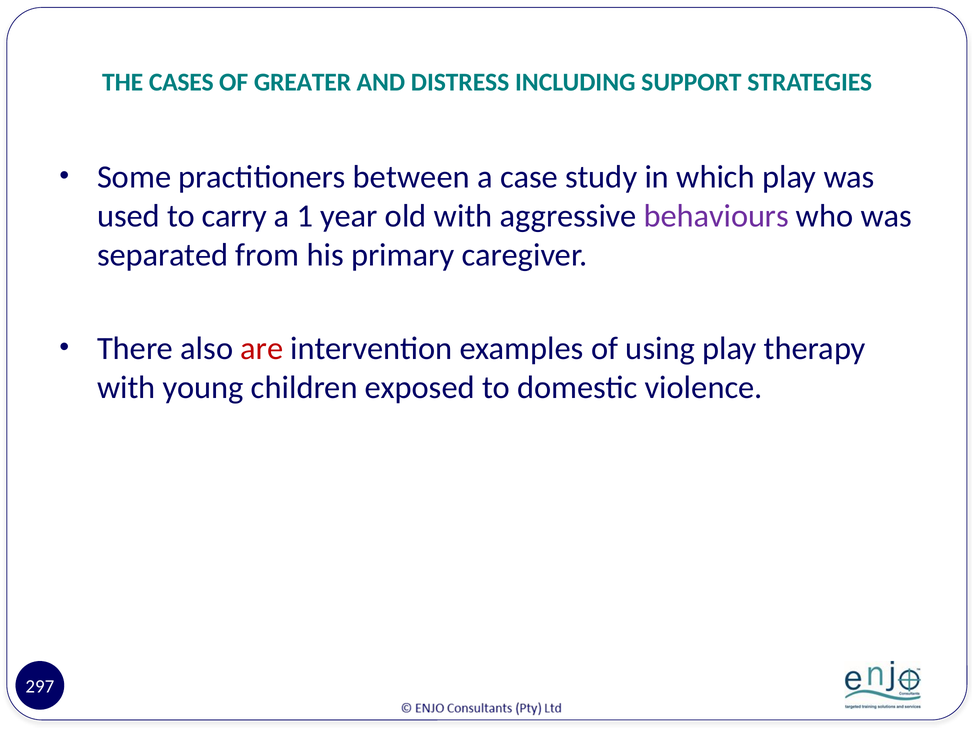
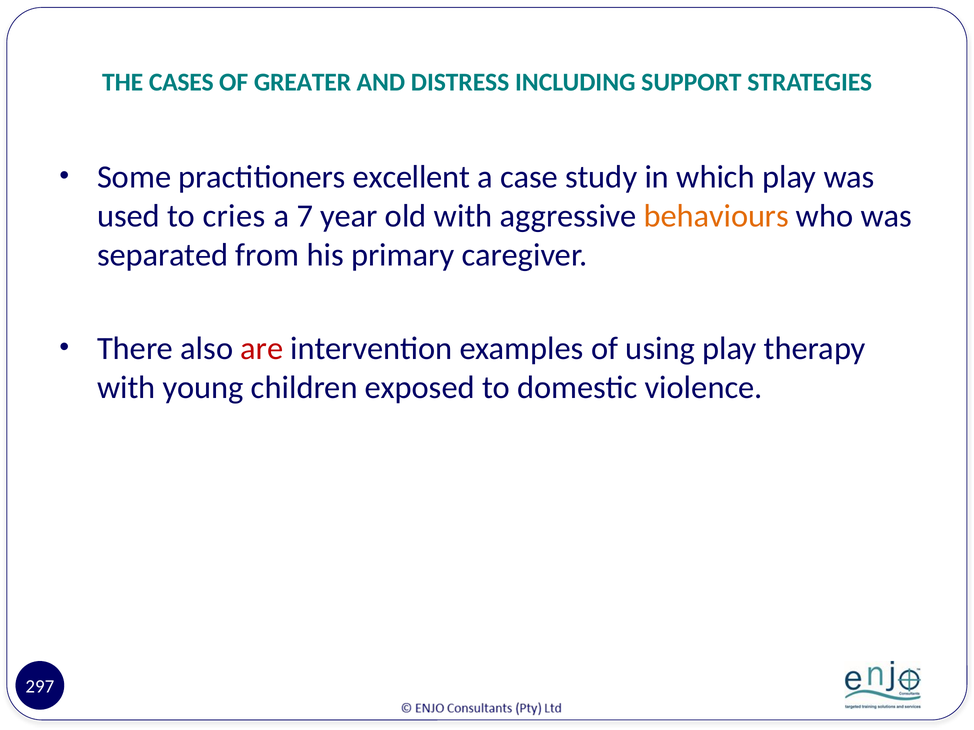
between: between -> excellent (411, 177)
carry: carry -> cries (234, 216)
1: 1 -> 7 (305, 216)
behaviours colour: purple -> orange (716, 216)
